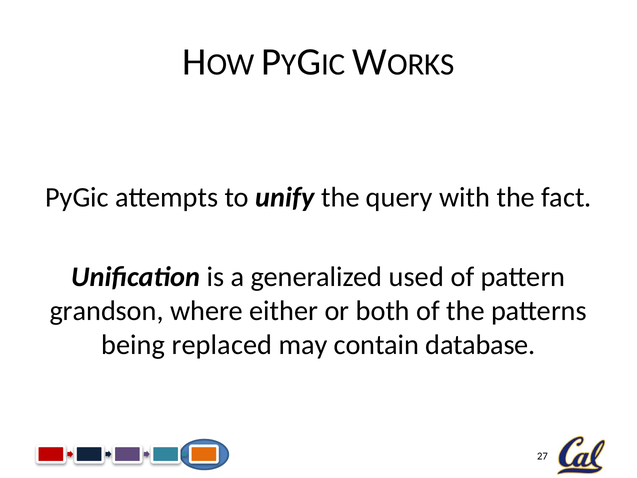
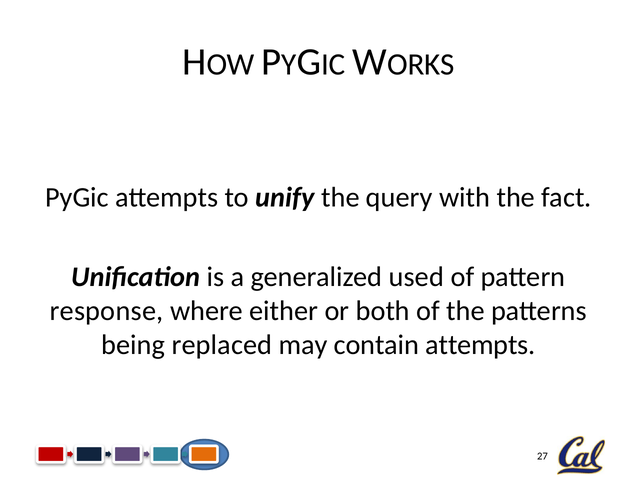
grandson: grandson -> response (106, 311)
contain database: database -> attempts (480, 345)
